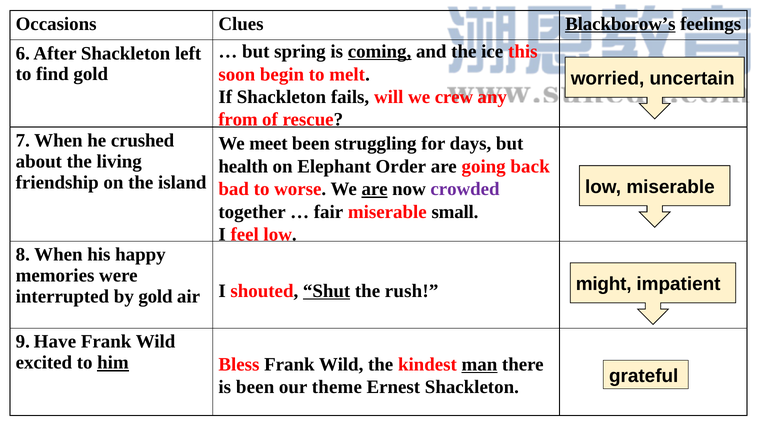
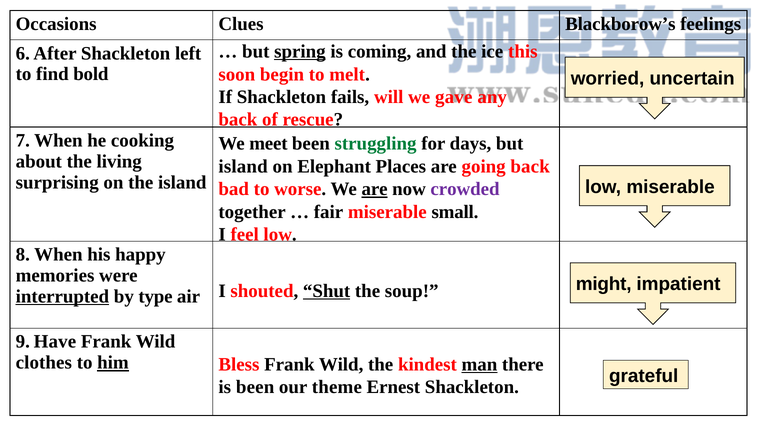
Blackborow’s underline: present -> none (620, 24)
spring underline: none -> present (300, 52)
coming underline: present -> none (380, 52)
find gold: gold -> bold (91, 74)
crew: crew -> gave (454, 97)
from: from -> back (238, 120)
crushed: crushed -> cooking (142, 140)
struggling colour: black -> green (376, 144)
health: health -> island (243, 166)
Order: Order -> Places (401, 166)
friendship: friendship -> surprising (57, 182)
rush: rush -> soup (412, 291)
interrupted underline: none -> present (62, 296)
by gold: gold -> type (156, 296)
excited: excited -> clothes (44, 362)
